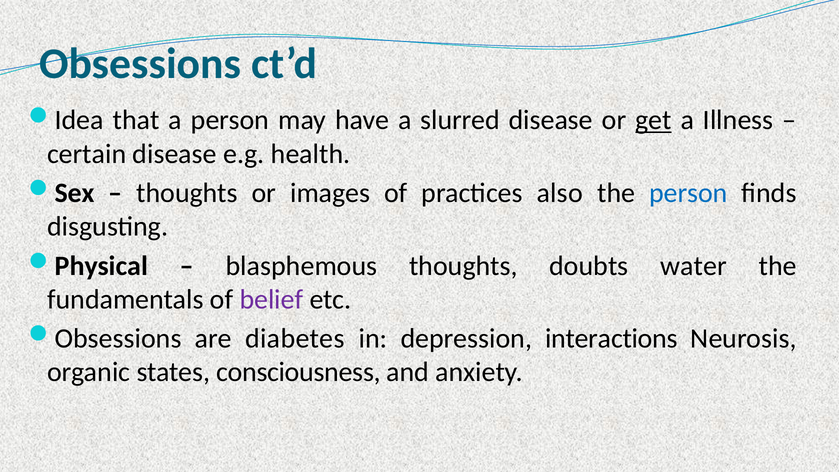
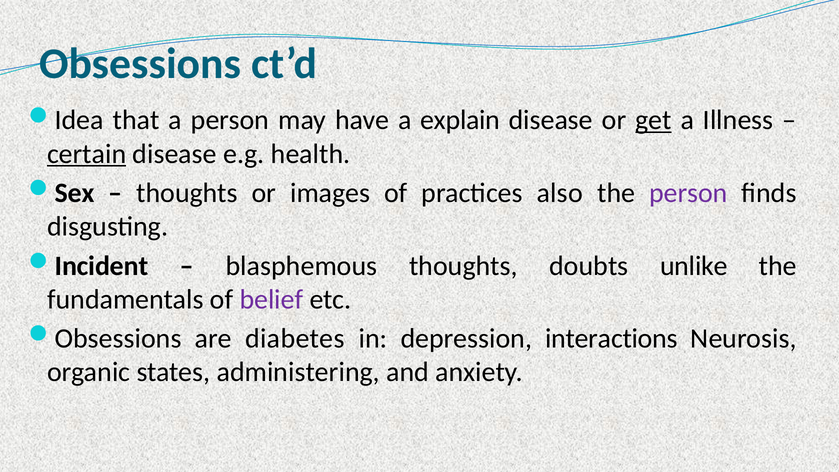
slurred: slurred -> explain (460, 120)
certain underline: none -> present (87, 154)
person colour: blue -> purple (688, 193)
Physical: Physical -> Incident (102, 266)
water: water -> unlike (694, 266)
consciousness: consciousness -> administering (298, 372)
